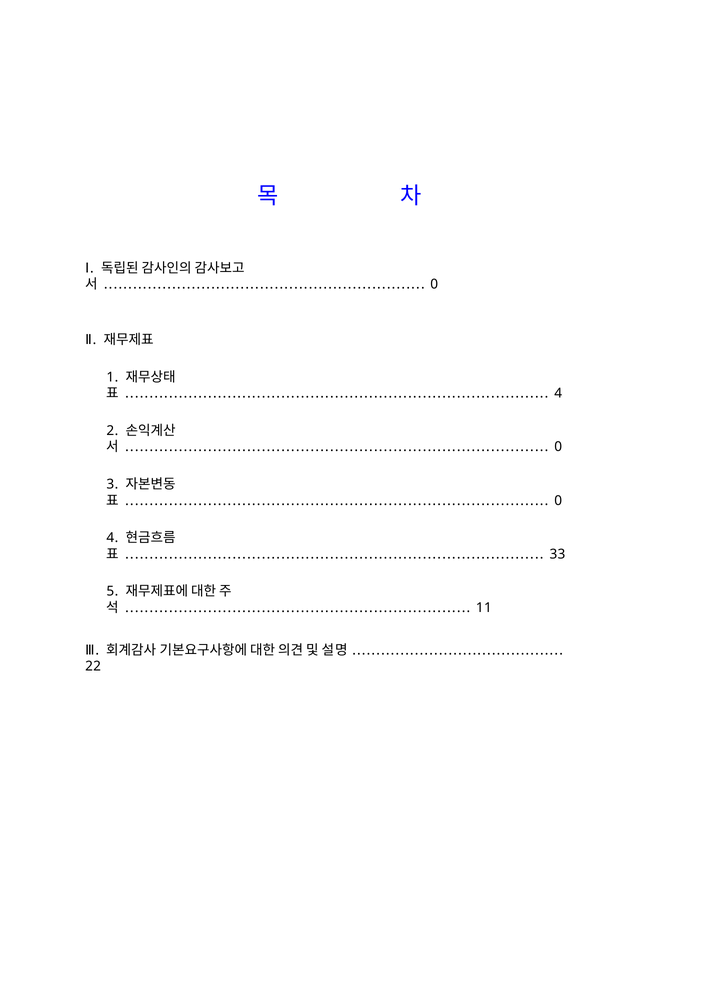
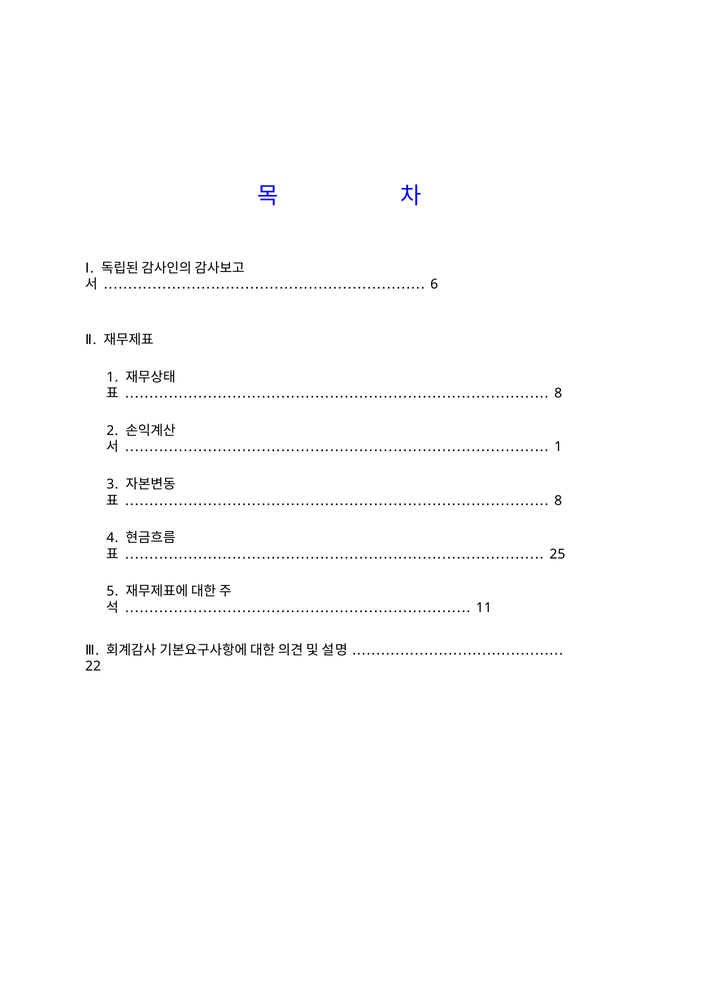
0: 0 -> 6 (434, 284)
4: 4 -> 8 (558, 393)
0: 0 -> 1 (558, 447)
0: 0 -> 8 (558, 500)
33: 33 -> 25 (557, 554)
